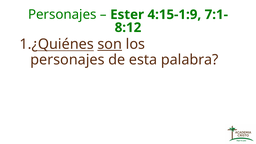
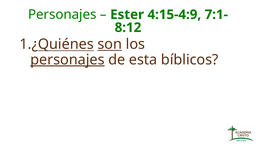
4:15-1:9: 4:15-1:9 -> 4:15-4:9 (174, 15)
personajes underline: none -> present (67, 60)
palabra: palabra -> bíblicos (190, 60)
